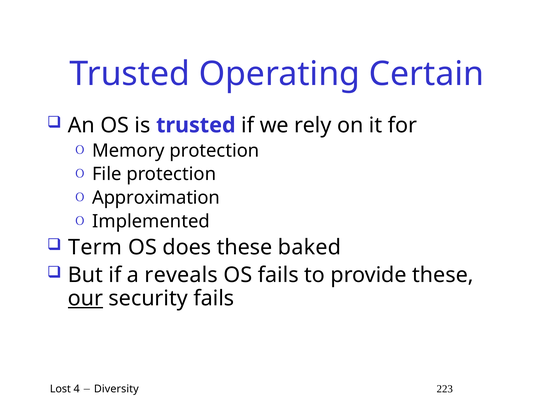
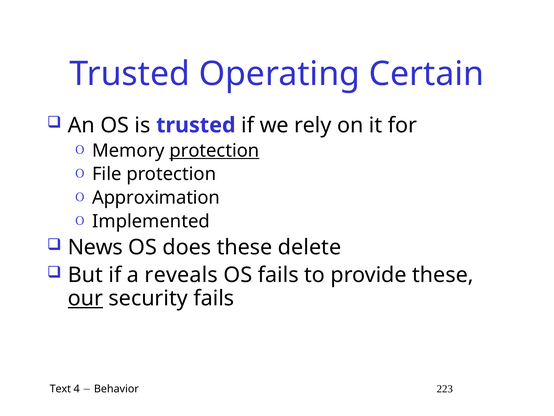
protection underline: none -> present (214, 150)
Term: Term -> News (95, 247)
baked: baked -> delete (310, 247)
Lost: Lost -> Text (60, 389)
Diversity: Diversity -> Behavior (116, 389)
